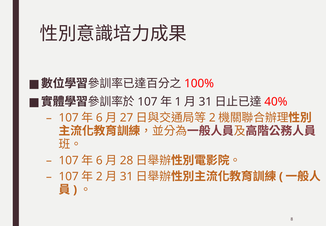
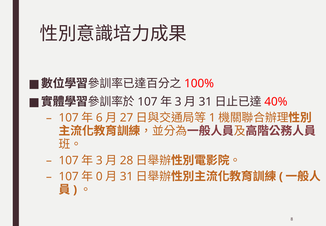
1: 1 -> 3 (178, 102)
2: 2 -> 1 (212, 118)
6: 6 -> 3 (99, 160)
2: 2 -> 0 (99, 176)
